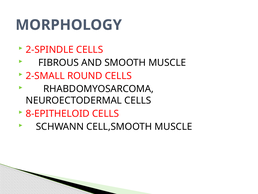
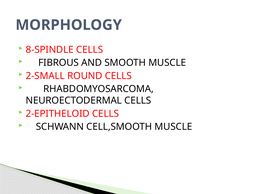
2-SPINDLE: 2-SPINDLE -> 8-SPINDLE (50, 50)
8-EPITHELOID: 8-EPITHELOID -> 2-EPITHELOID (58, 113)
